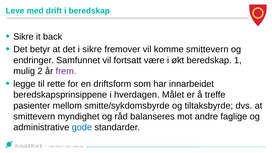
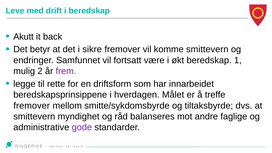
Sikre: Sikre -> Akutt (23, 37)
pasienter: pasienter -> fremover (32, 106)
gode colour: blue -> purple (82, 127)
